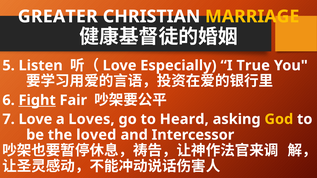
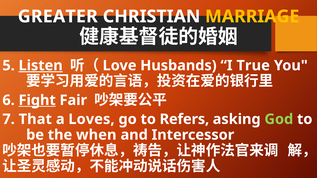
Listen underline: none -> present (41, 66)
Especially: Especially -> Husbands (178, 66)
7 Love: Love -> That (35, 119)
Heard: Heard -> Refers (184, 119)
God colour: yellow -> light green (279, 119)
loved: loved -> when (96, 135)
